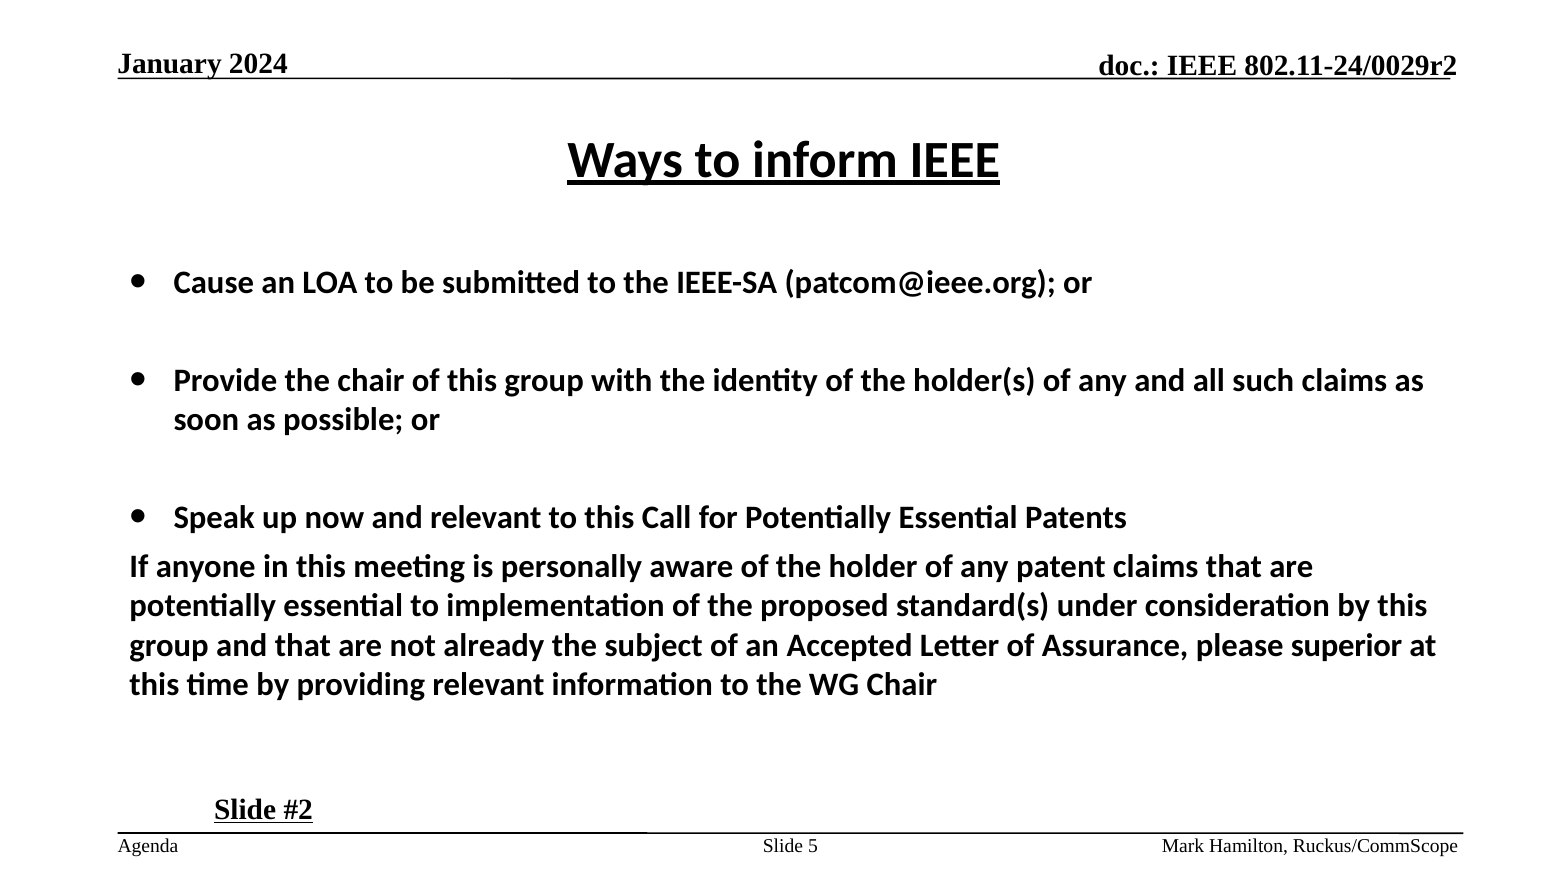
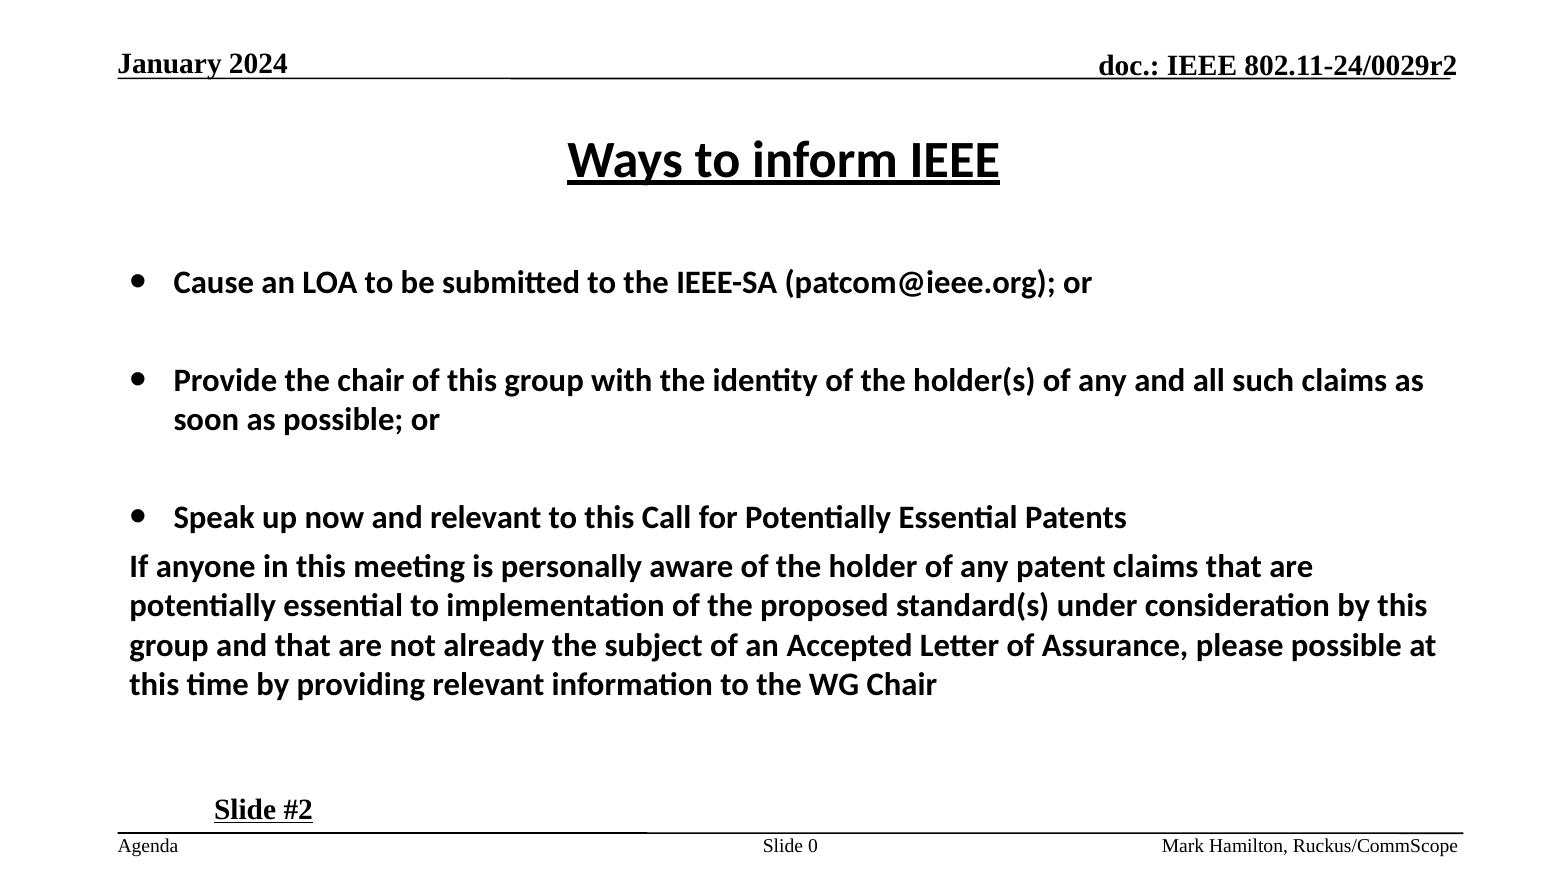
please superior: superior -> possible (1346, 645)
5: 5 -> 0 (813, 846)
